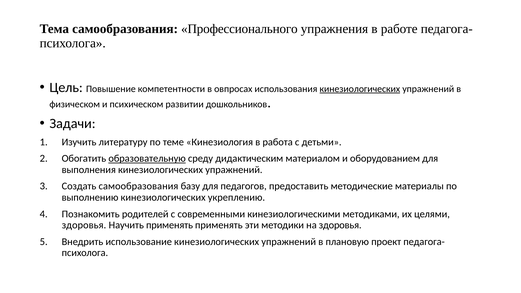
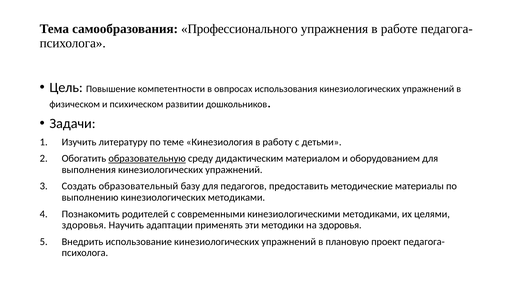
кинезиологических underline: present -> none (360, 89)
работа: работа -> работу (278, 142)
Создать самообразования: самообразования -> образовательный (138, 186)
кинезиологических укреплению: укреплению -> методиками (236, 197)
Научить применять: применять -> адаптации (169, 225)
